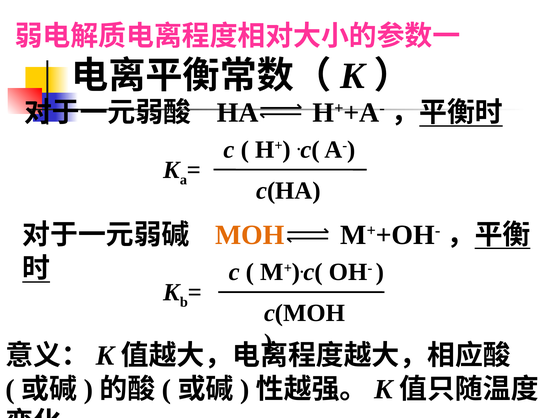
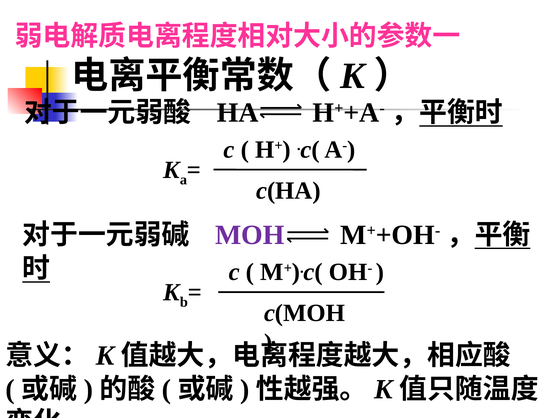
MOH colour: orange -> purple (250, 235)
